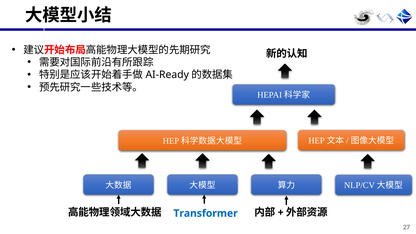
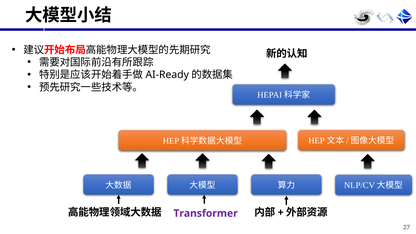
Transformer colour: blue -> purple (206, 213)
